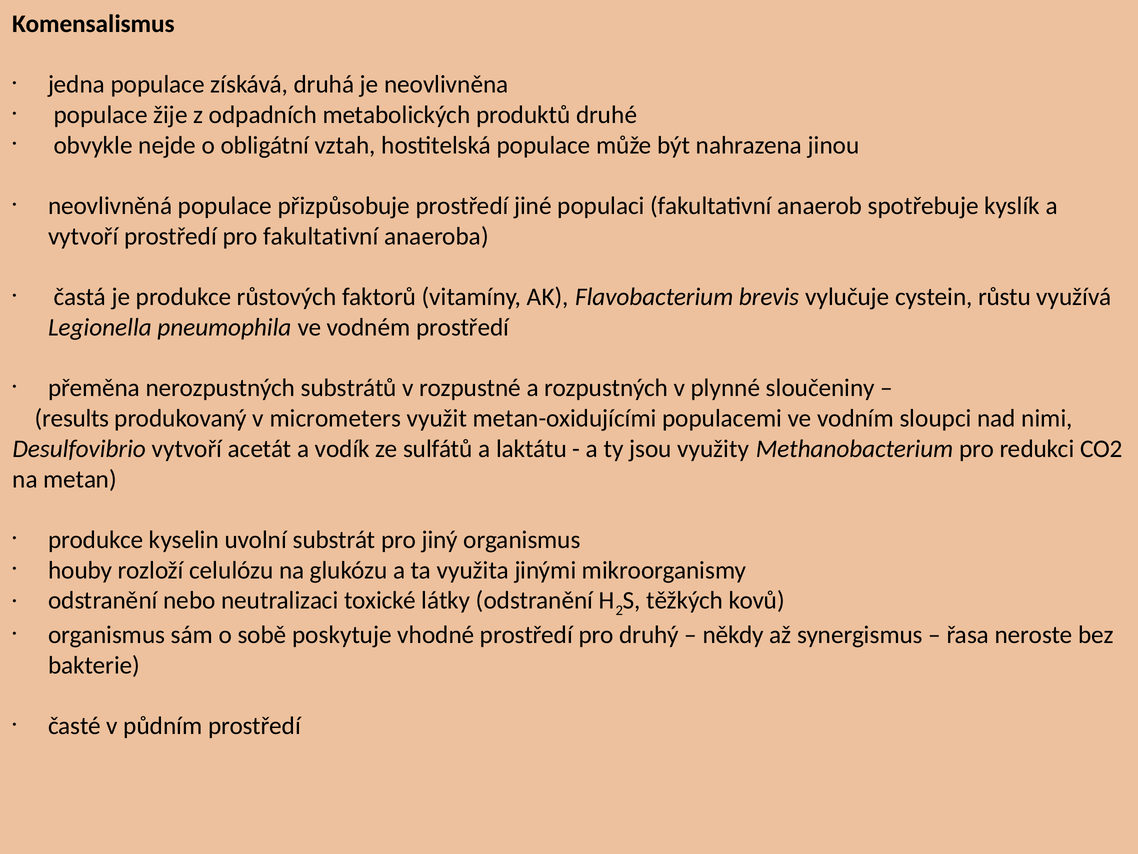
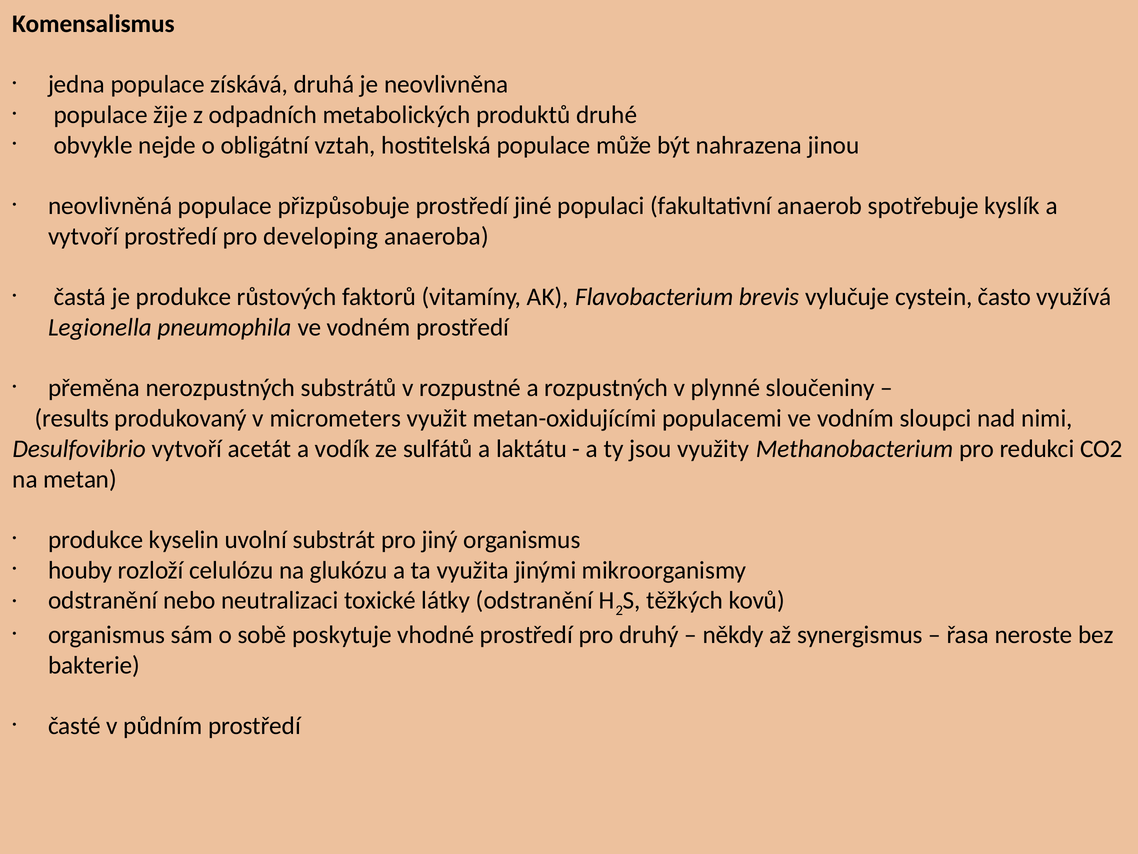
pro fakultativní: fakultativní -> developing (321, 236)
růstu: růstu -> často (1005, 297)
